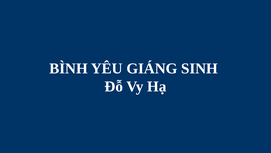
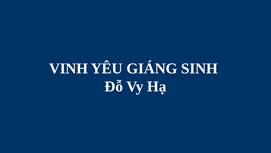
BÌNH: BÌNH -> VINH (69, 68)
